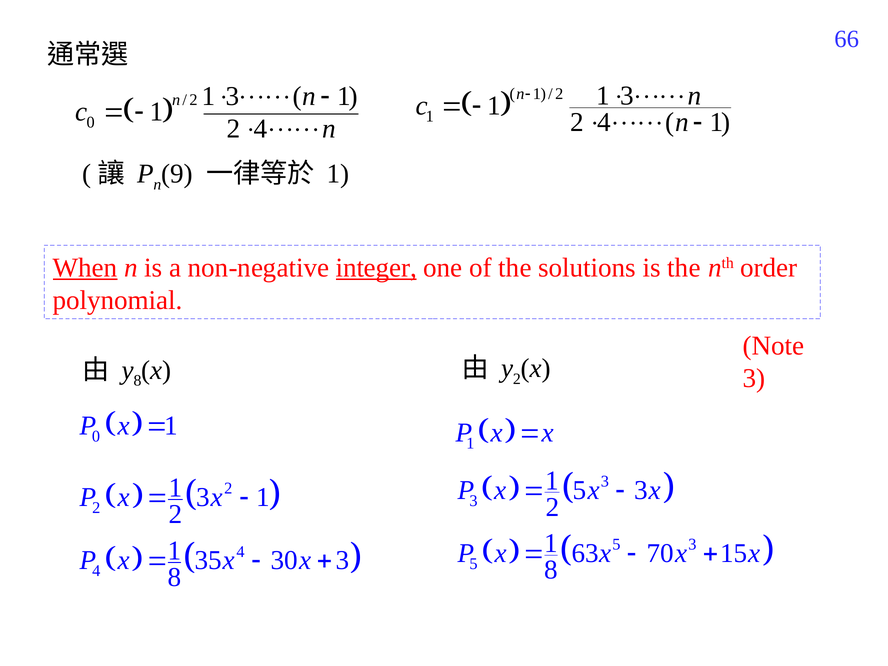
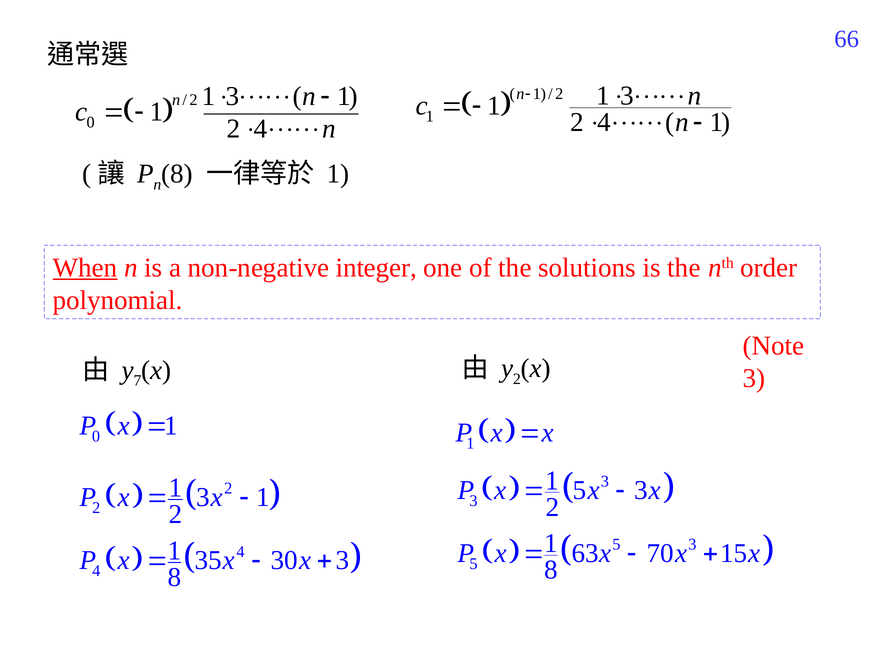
n 9: 9 -> 8 (177, 174)
integer underline: present -> none (376, 268)
8: 8 -> 7 (138, 381)
